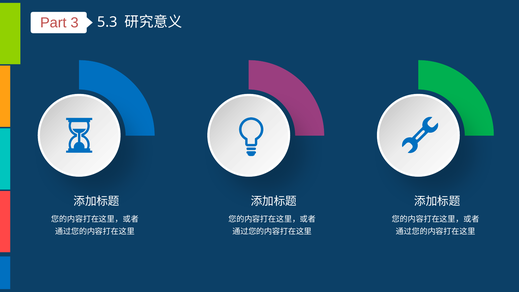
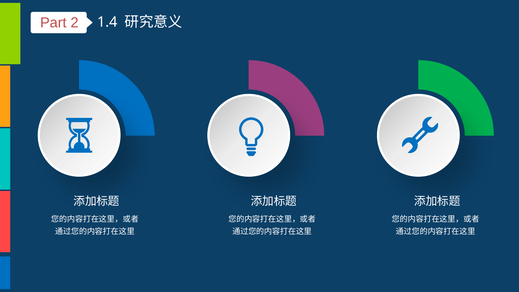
3: 3 -> 2 (75, 23)
5.3: 5.3 -> 1.4 (107, 22)
